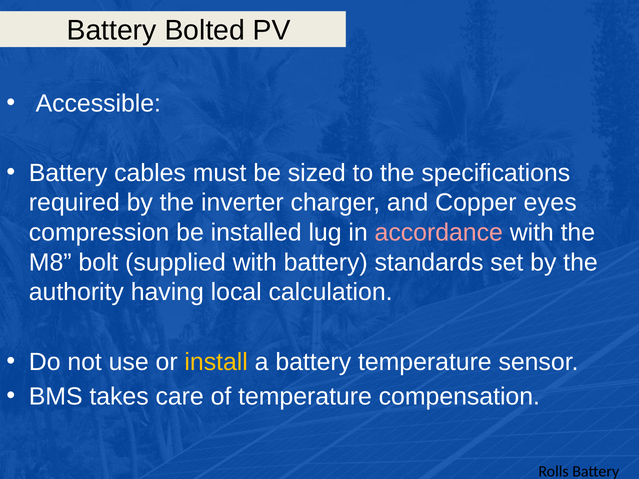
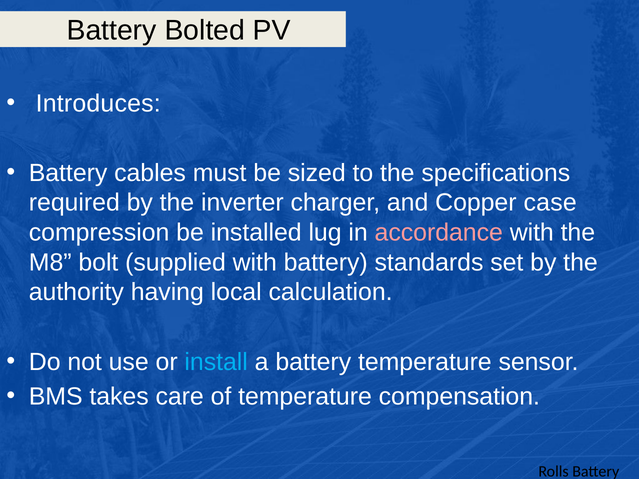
Accessible: Accessible -> Introduces (98, 103)
eyes: eyes -> case (550, 203)
install colour: yellow -> light blue (216, 362)
